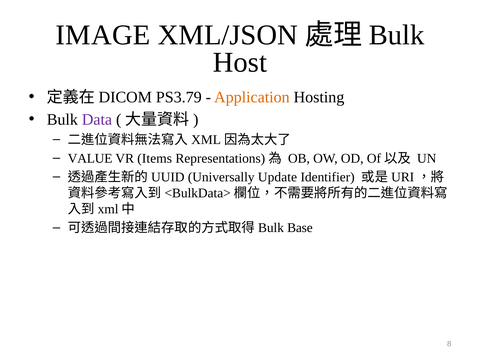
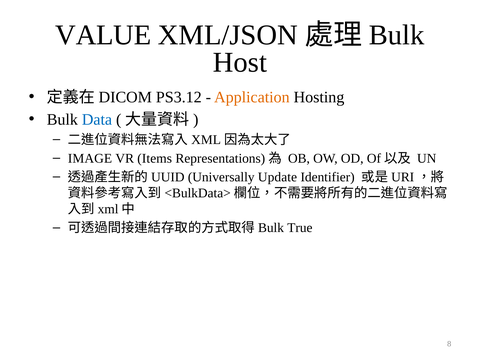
IMAGE: IMAGE -> VALUE (103, 35)
PS3.79: PS3.79 -> PS3.12 (179, 97)
Data colour: purple -> blue (97, 120)
VALUE: VALUE -> IMAGE (90, 158)
Base: Base -> True (300, 228)
